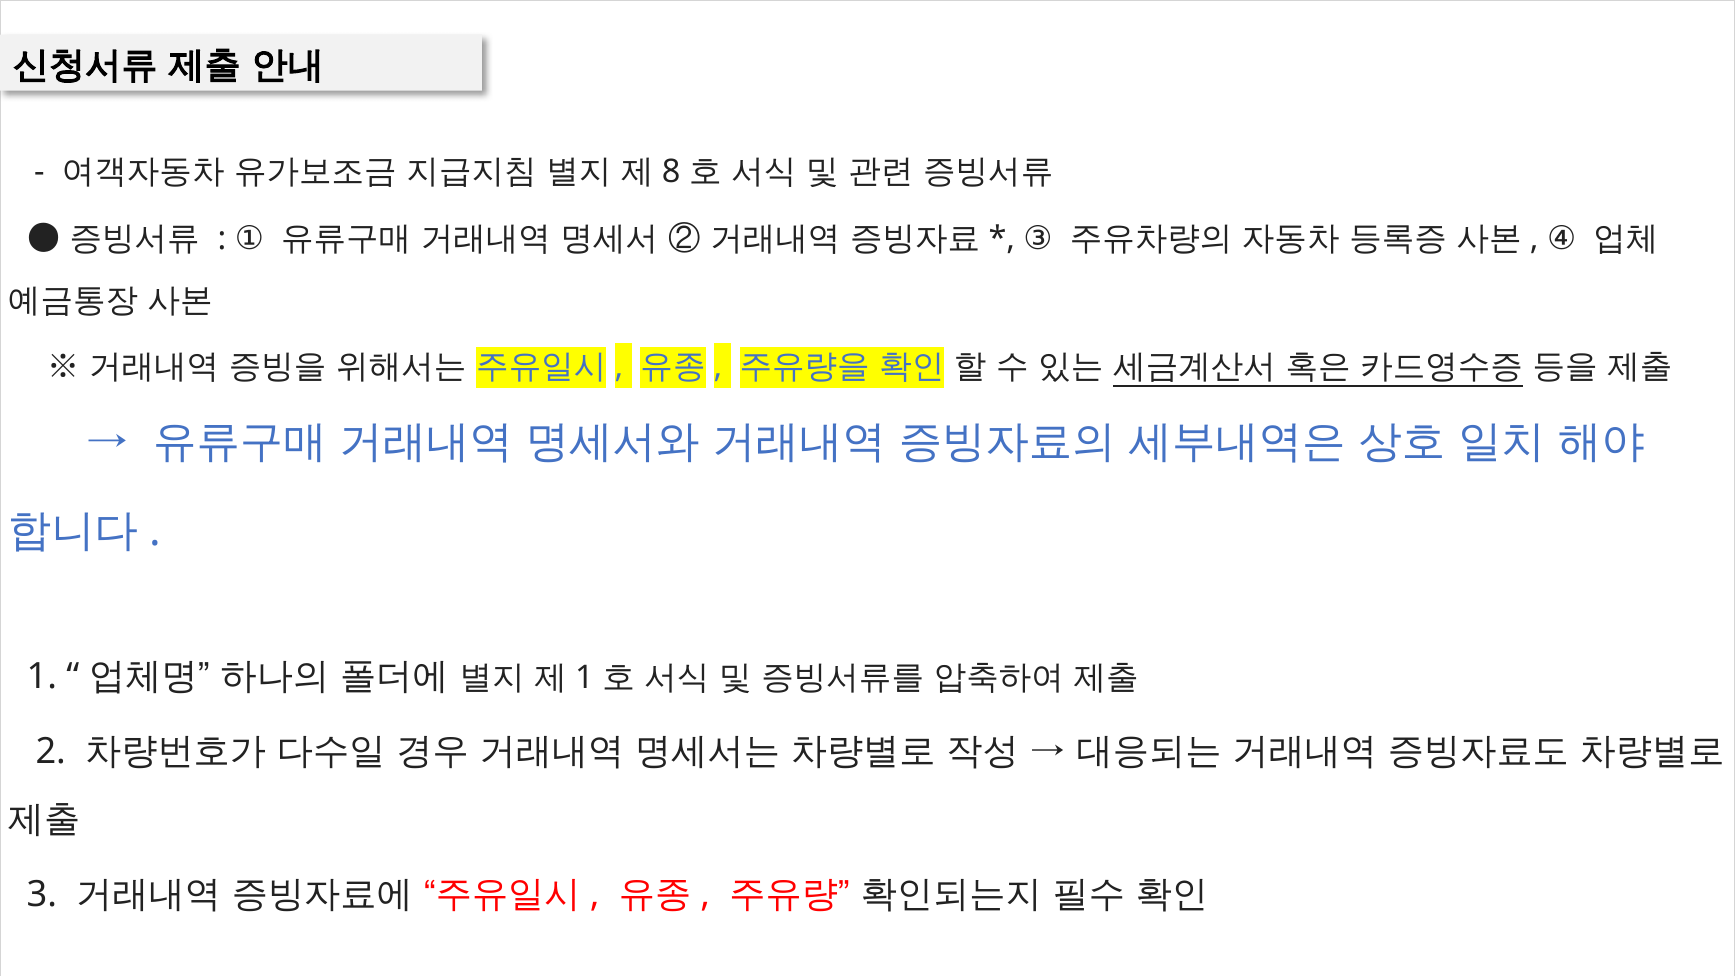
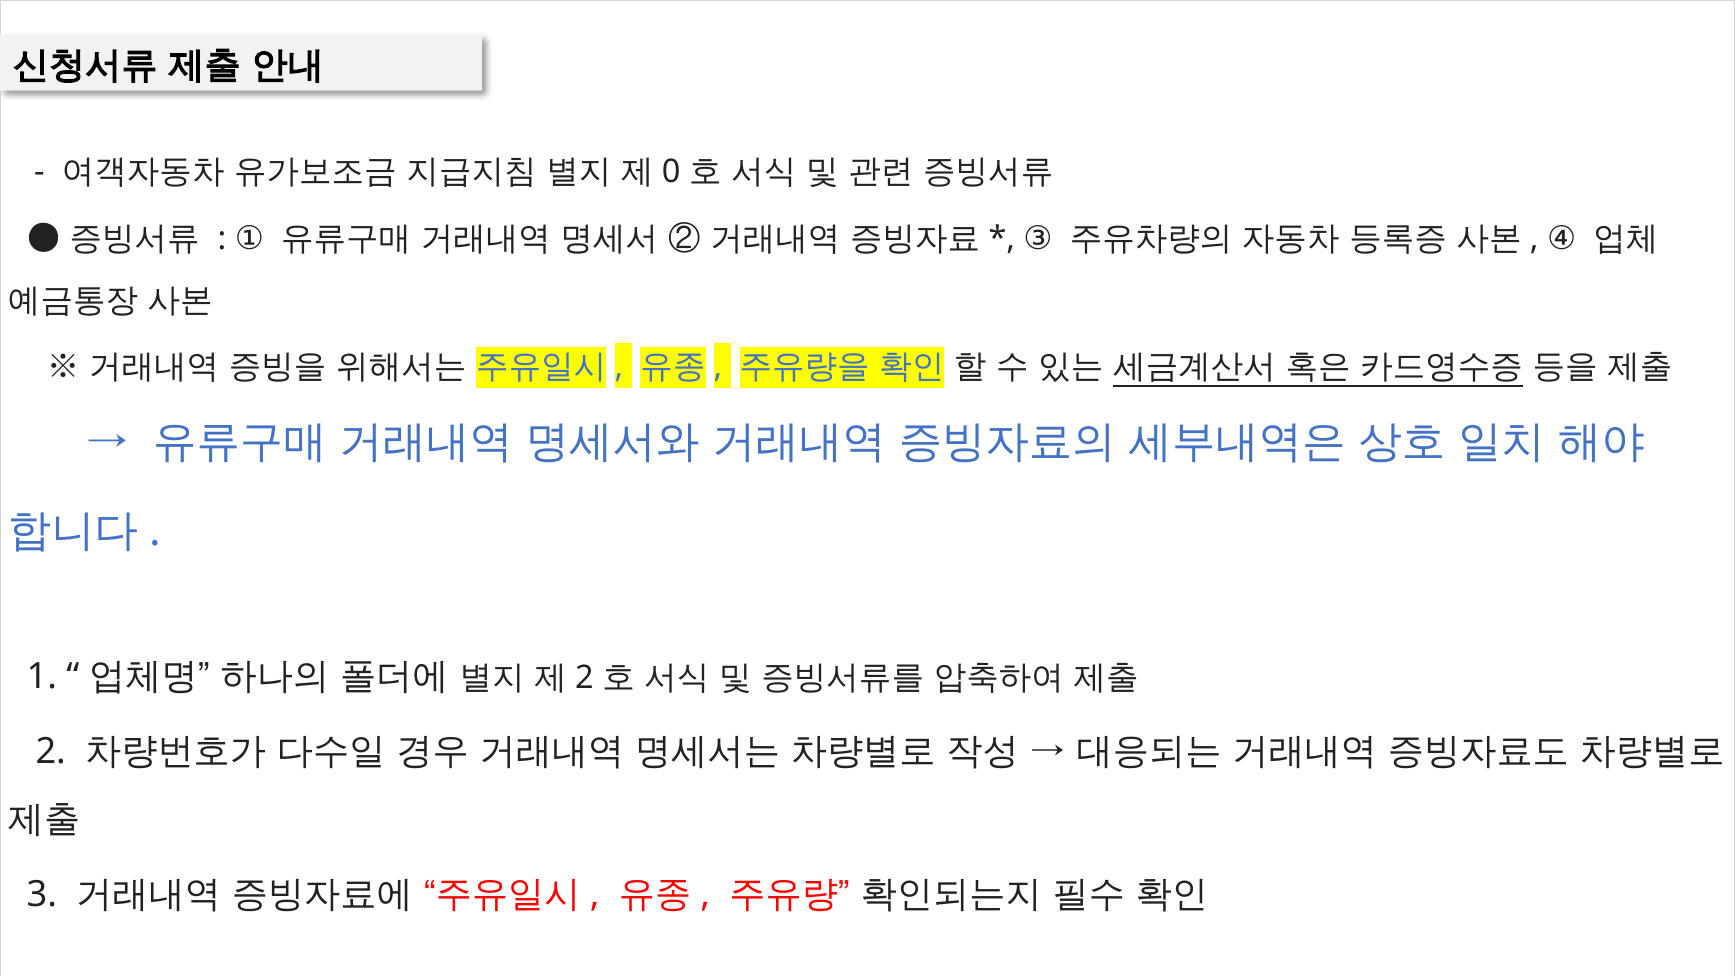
8: 8 -> 0 (671, 171)
1: 1 -> 2 (584, 678)
